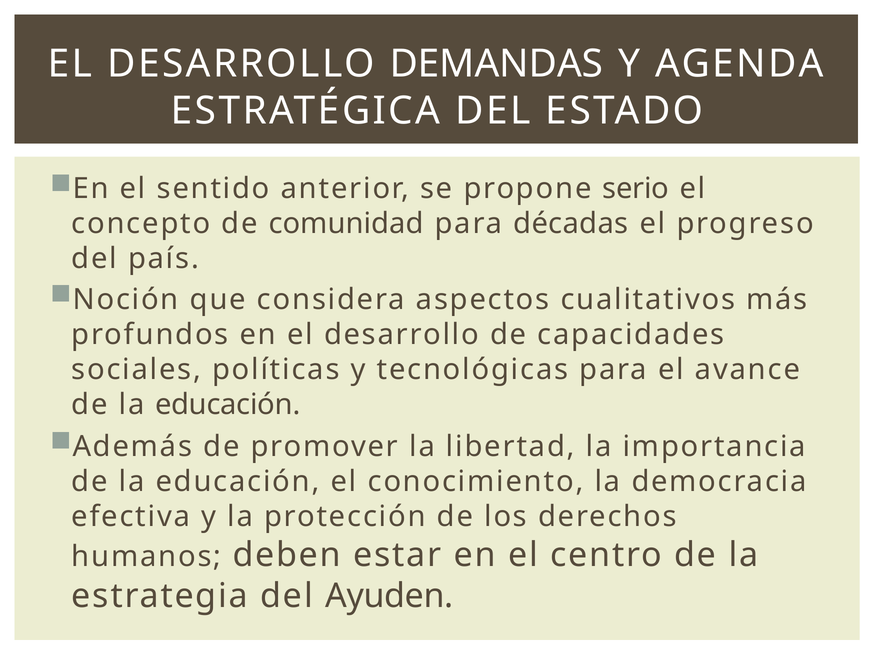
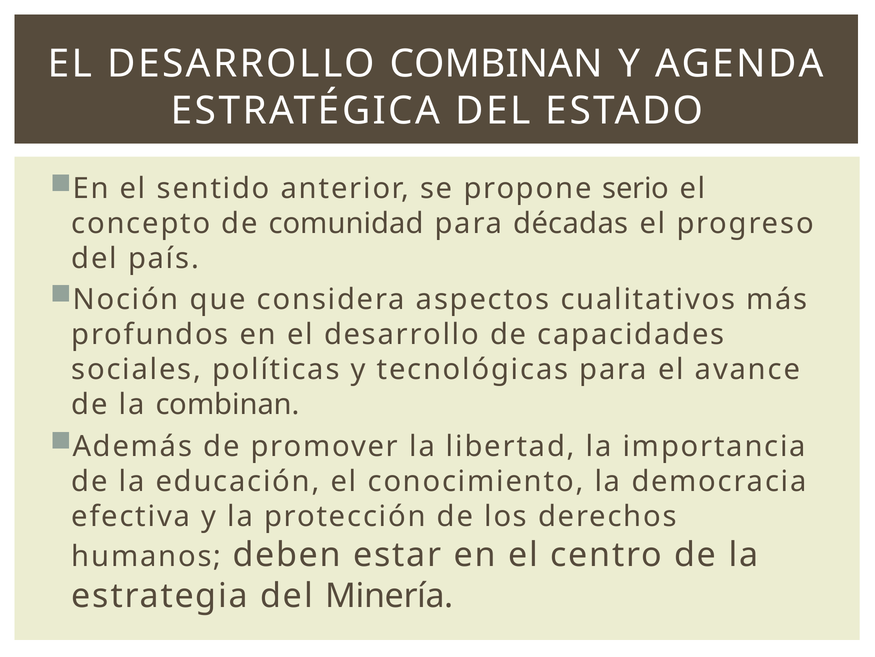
DESARROLLO DEMANDAS: DEMANDAS -> COMBINAN (496, 64)
educación: educación -> combinan (228, 404)
Ayuden: Ayuden -> Minería (389, 595)
